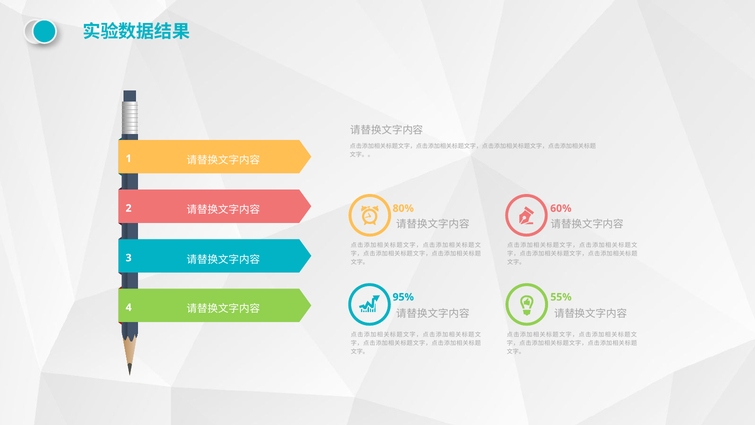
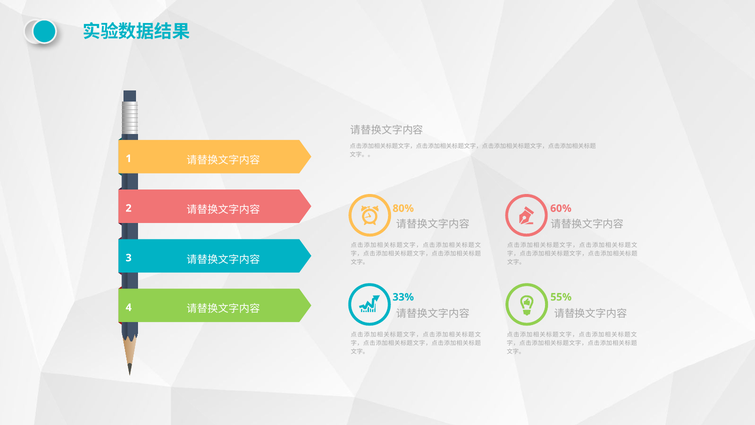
95%: 95% -> 33% (403, 297)
